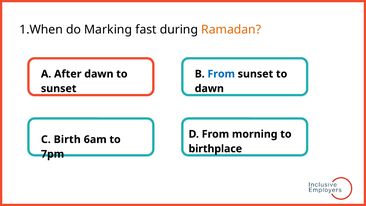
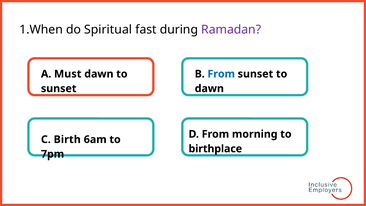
Marking: Marking -> Spiritual (108, 30)
Ramadan colour: orange -> purple (231, 30)
After: After -> Must (68, 74)
